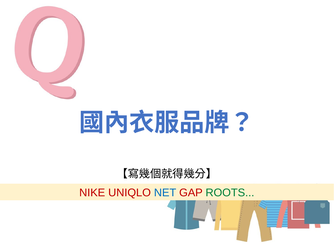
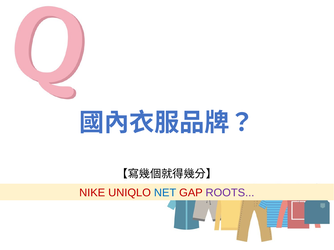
ROOTS colour: green -> purple (230, 193)
